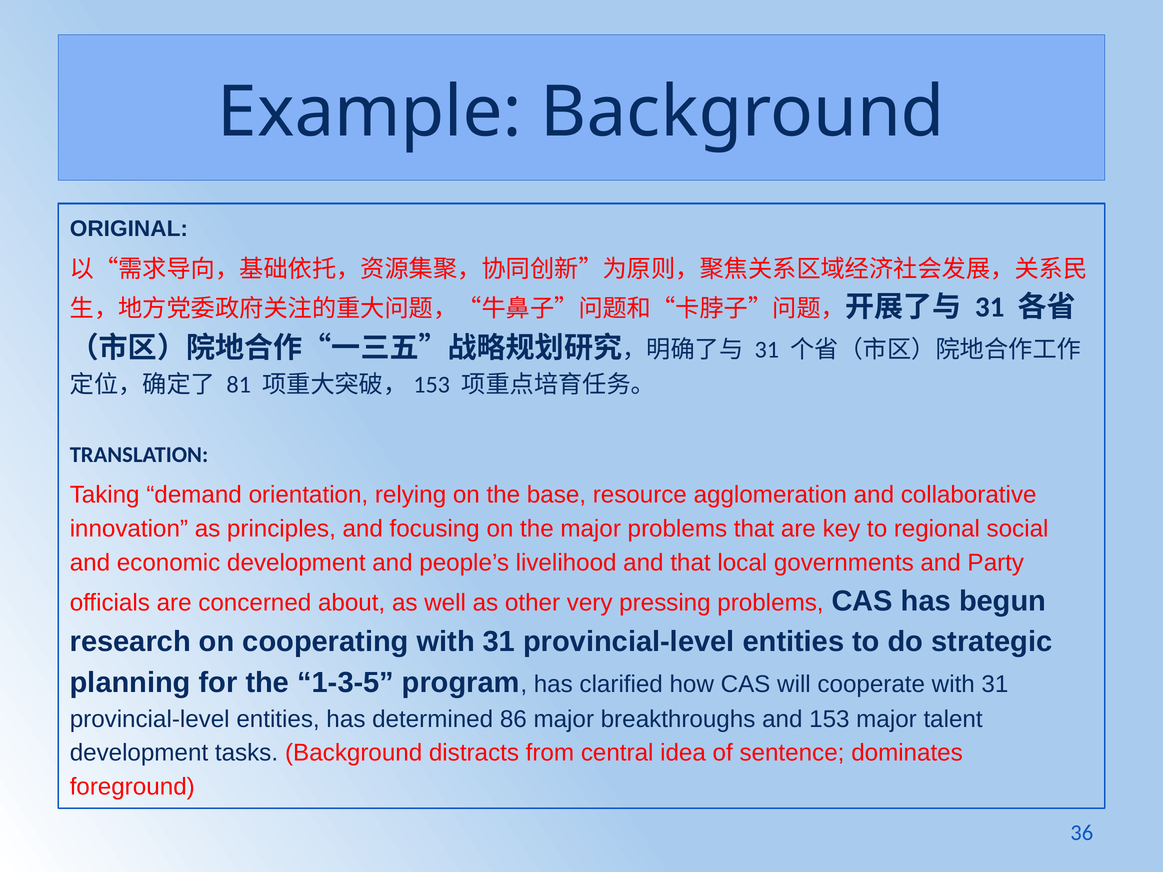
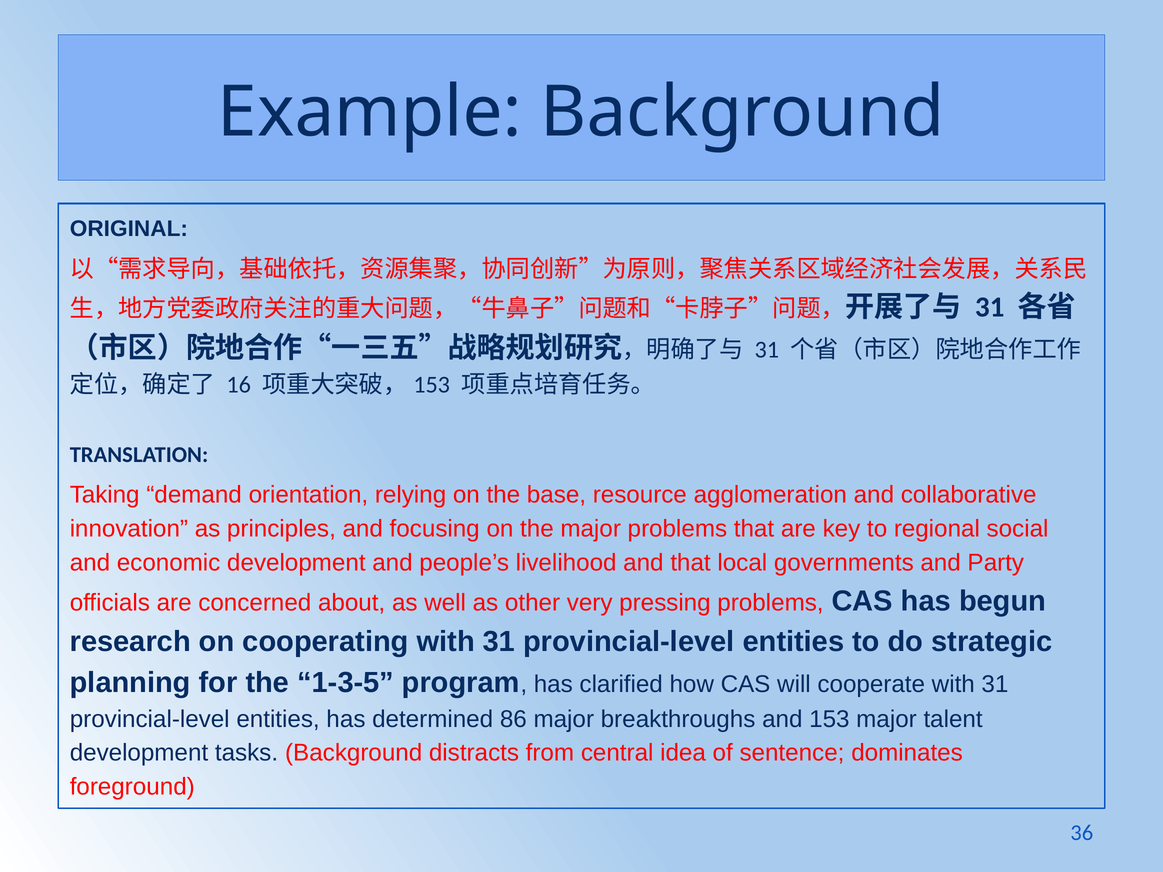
81: 81 -> 16 (239, 385)
